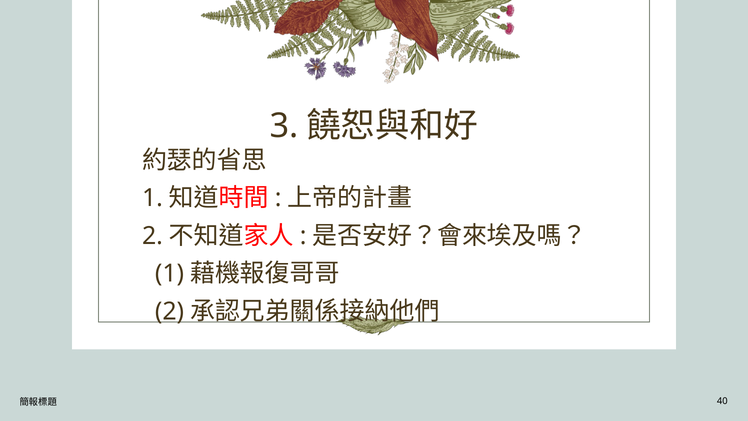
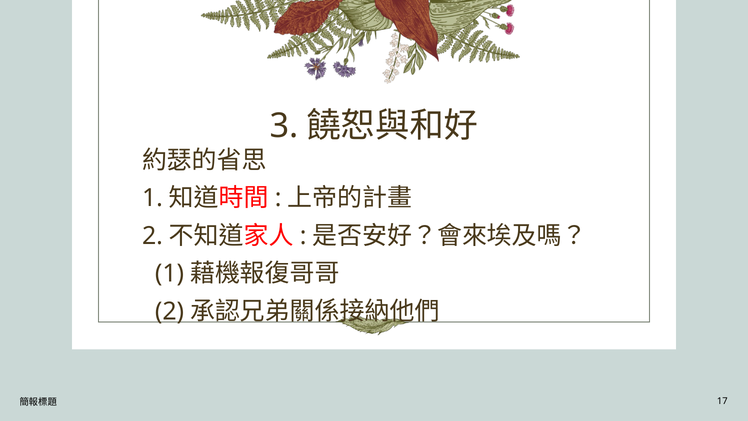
40: 40 -> 17 (722, 401)
